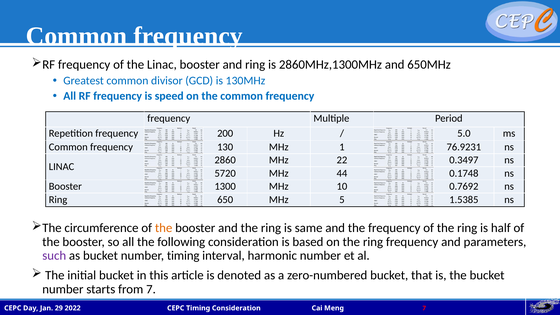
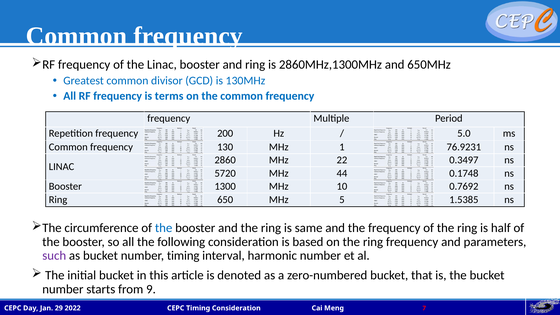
speed: speed -> terms (169, 96)
the colour: orange -> blue (164, 228)
from 7: 7 -> 9 (151, 289)
